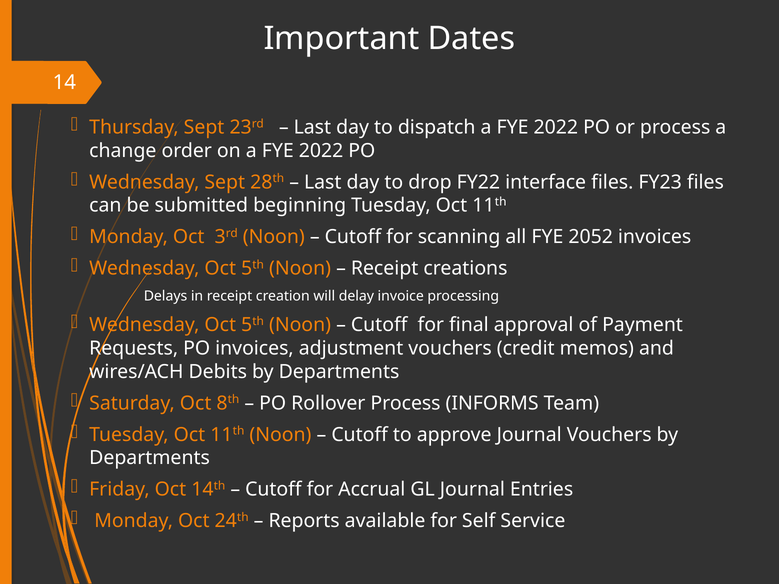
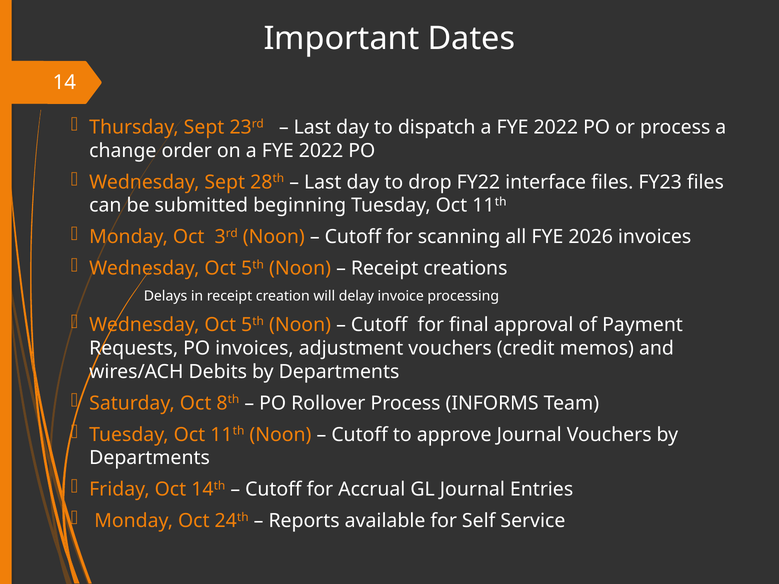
2052: 2052 -> 2026 (591, 237)
